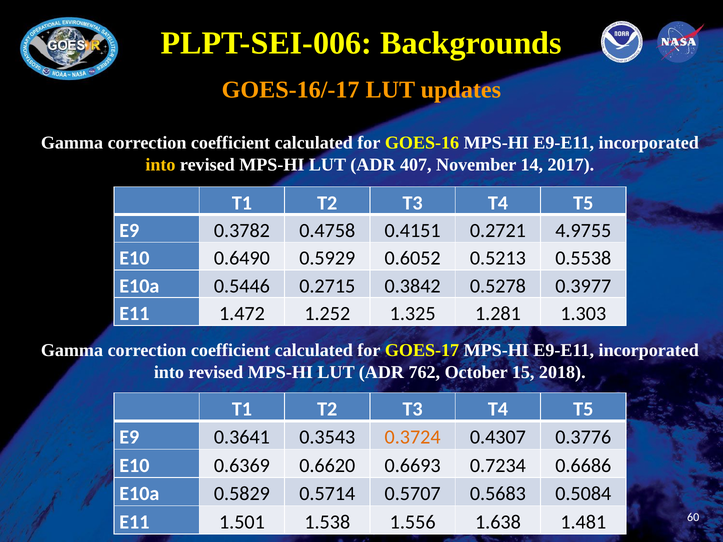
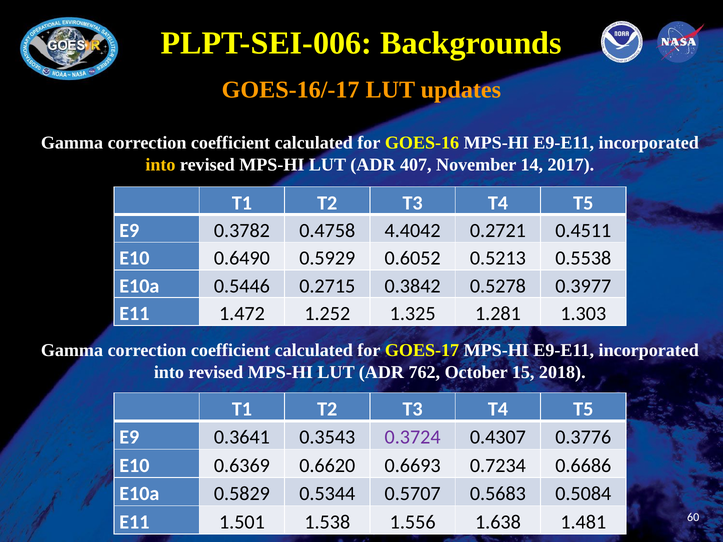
0.4151: 0.4151 -> 4.4042 (413, 231)
4.9755: 4.9755 -> 0.4511 (583, 231)
0.3724 colour: orange -> purple (413, 437)
0.5714: 0.5714 -> 0.5344 (327, 494)
